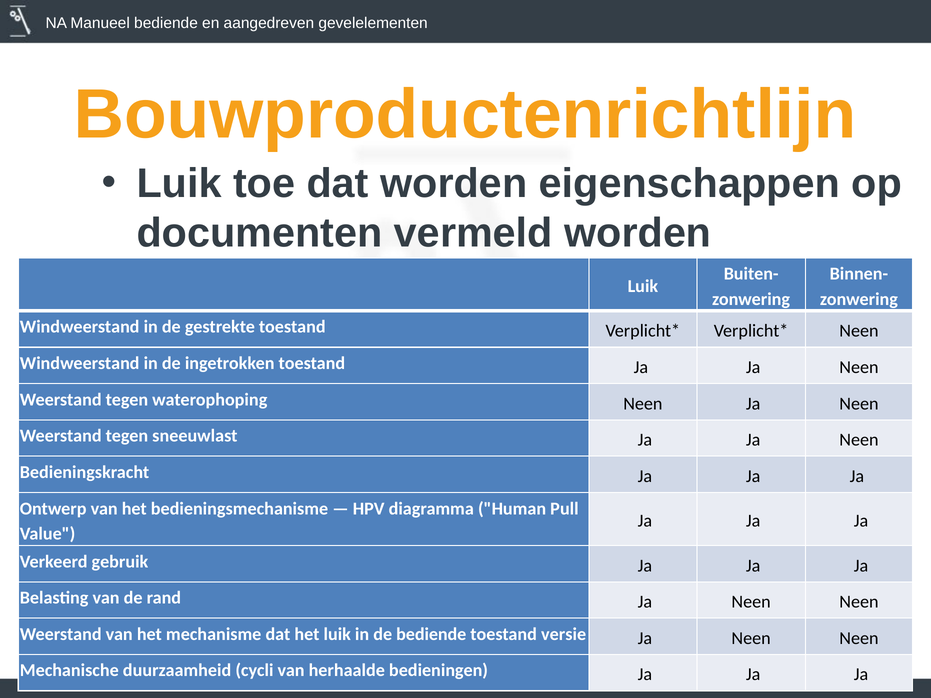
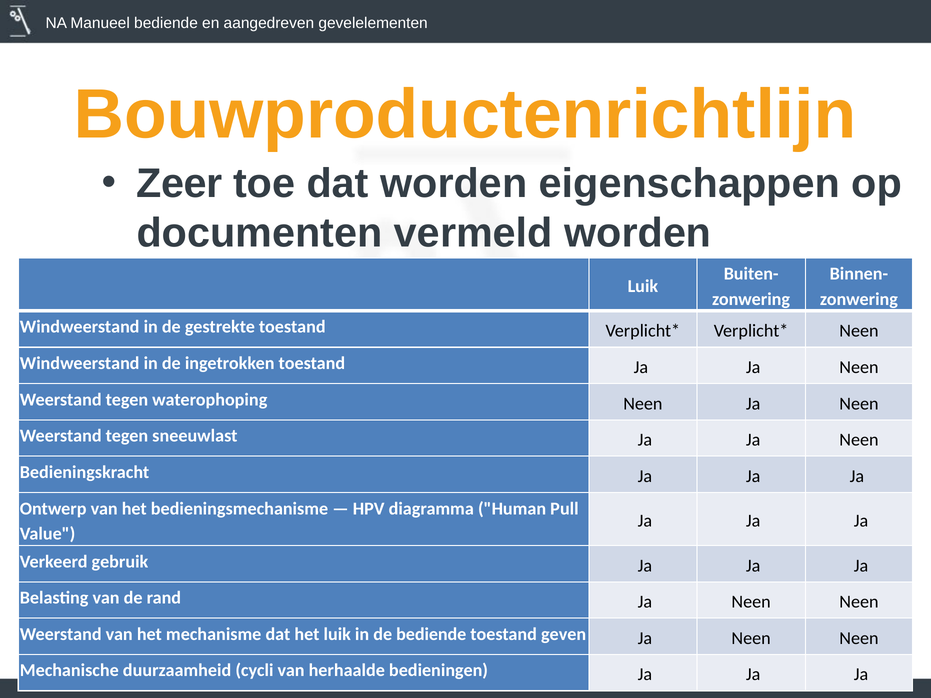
Luik: Luik -> Zeer (179, 184)
versie: versie -> geven (564, 634)
